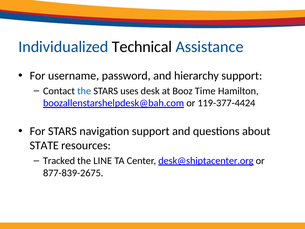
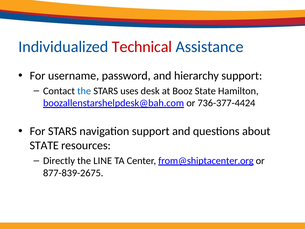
Technical colour: black -> red (142, 47)
Booz Time: Time -> State (205, 91)
119-377-4424: 119-377-4424 -> 736-377-4424 (226, 103)
Tracked: Tracked -> Directly (59, 160)
desk@shiptacenter.org: desk@shiptacenter.org -> from@shiptacenter.org (206, 160)
